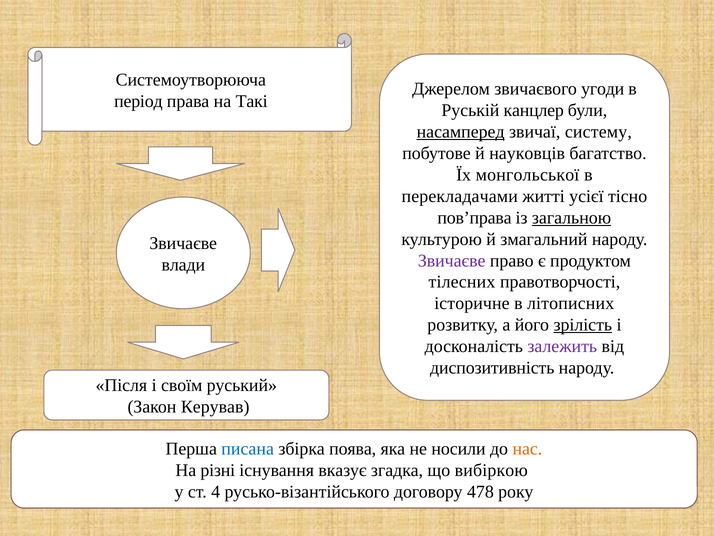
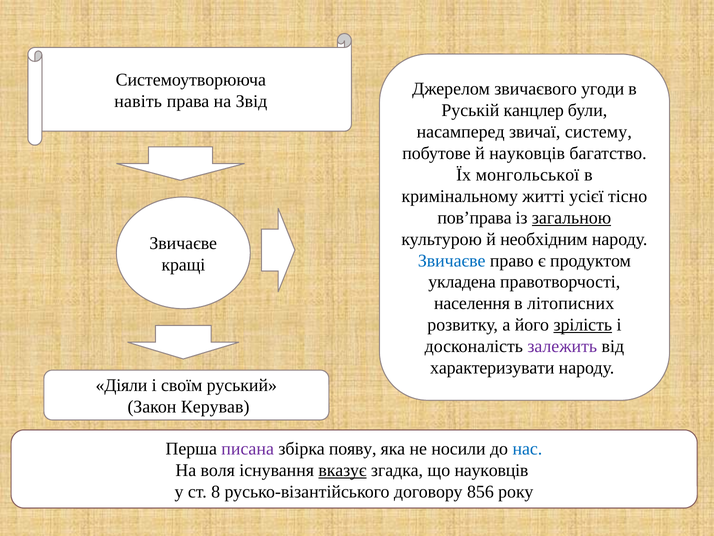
період: період -> навіть (138, 101)
Такі: Такі -> Звід (252, 101)
насамперед underline: present -> none (461, 132)
перекладачами: перекладачами -> кримінальному (460, 196)
змагальний: змагальний -> необхідним (544, 239)
Звичаєве colour: purple -> blue (452, 260)
влади: влади -> кращі (183, 265)
тілесних: тілесних -> укладена (462, 282)
історичне: історичне -> населення (472, 303)
диспозитивність: диспозитивність -> характеризувати (492, 367)
Після: Після -> Діяли (121, 385)
писана colour: blue -> purple (248, 448)
поява: поява -> появу (353, 448)
нас colour: orange -> blue (527, 448)
різні: різні -> воля (218, 470)
вказує underline: none -> present (343, 470)
що вибіркою: вибіркою -> науковців (491, 470)
4: 4 -> 8 (216, 491)
478: 478 -> 856 (480, 491)
